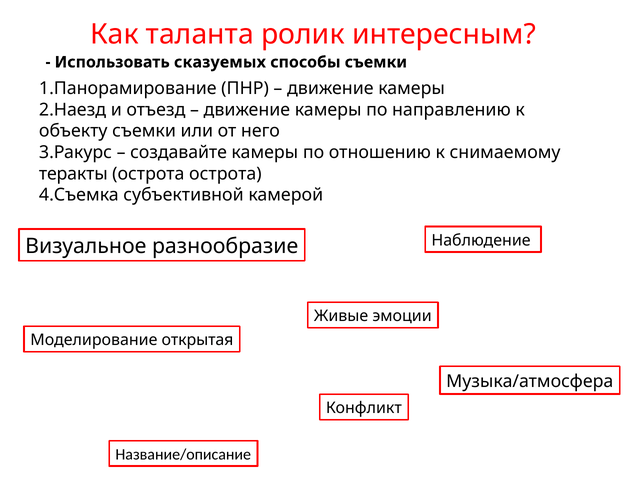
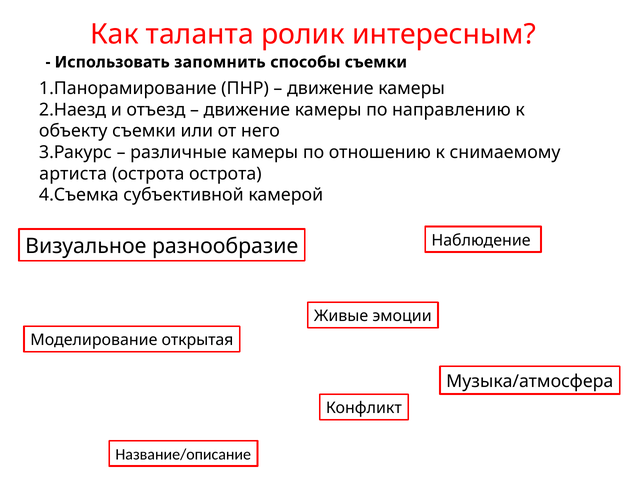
сказуемых: сказуемых -> запомнить (220, 62)
создавайте: создавайте -> различные (178, 153)
теракты: теракты -> артиста (73, 174)
